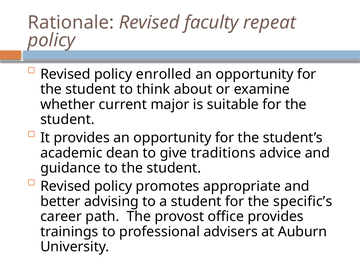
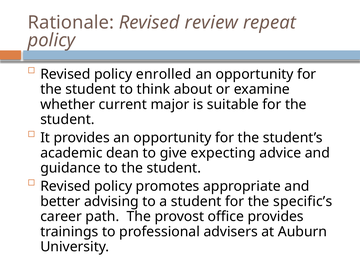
faculty: faculty -> review (211, 22)
traditions: traditions -> expecting (223, 153)
